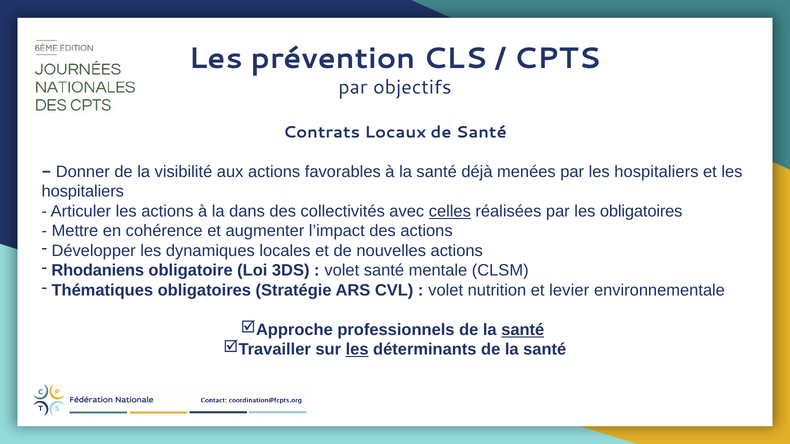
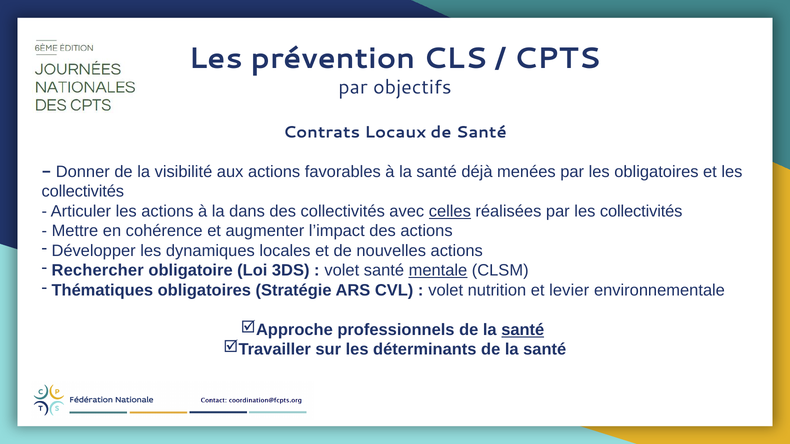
par les hospitaliers: hospitaliers -> obligatoires (656, 172)
hospitaliers: hospitaliers -> collectivités (83, 192)
par les obligatoires: obligatoires -> collectivités (641, 211)
Rhodaniens: Rhodaniens -> Rechercher (98, 271)
mentale underline: none -> present (438, 271)
les underline: present -> none (357, 350)
